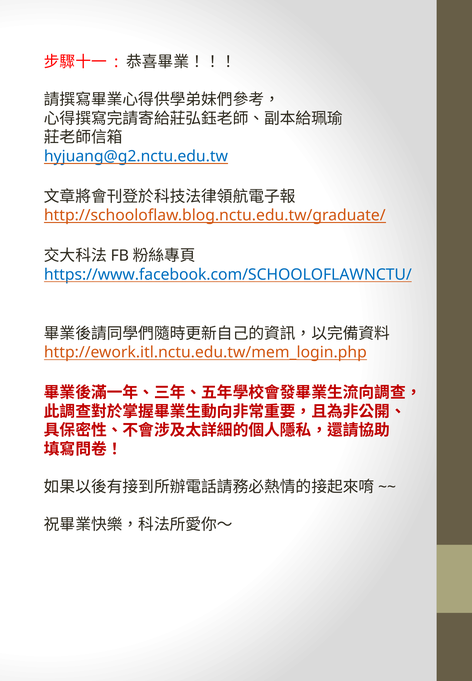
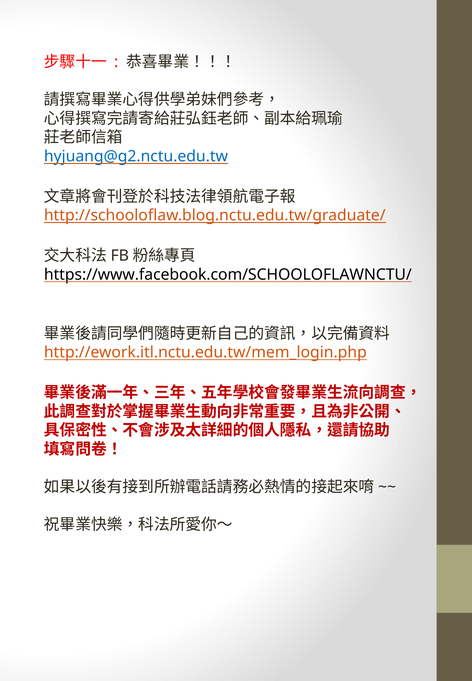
https://www.facebook.com/SCHOOLOFLAWNCTU/ colour: blue -> black (228, 275)
